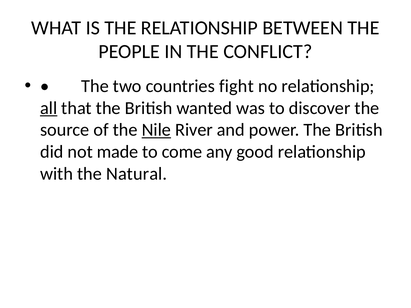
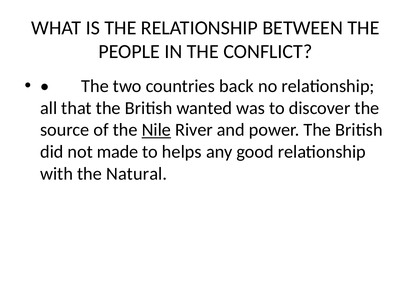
fight: fight -> back (236, 86)
all underline: present -> none (49, 108)
come: come -> helps (182, 152)
